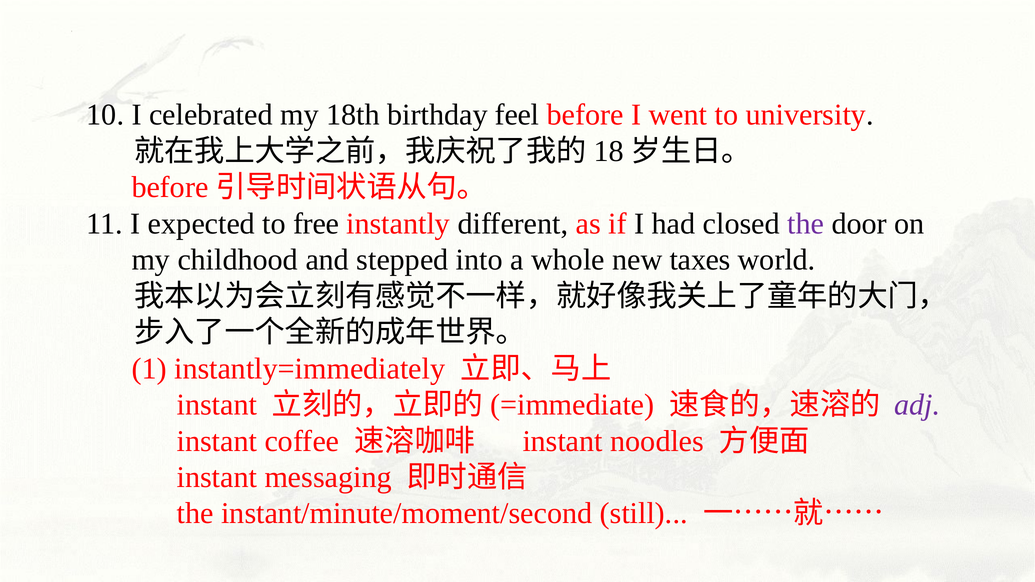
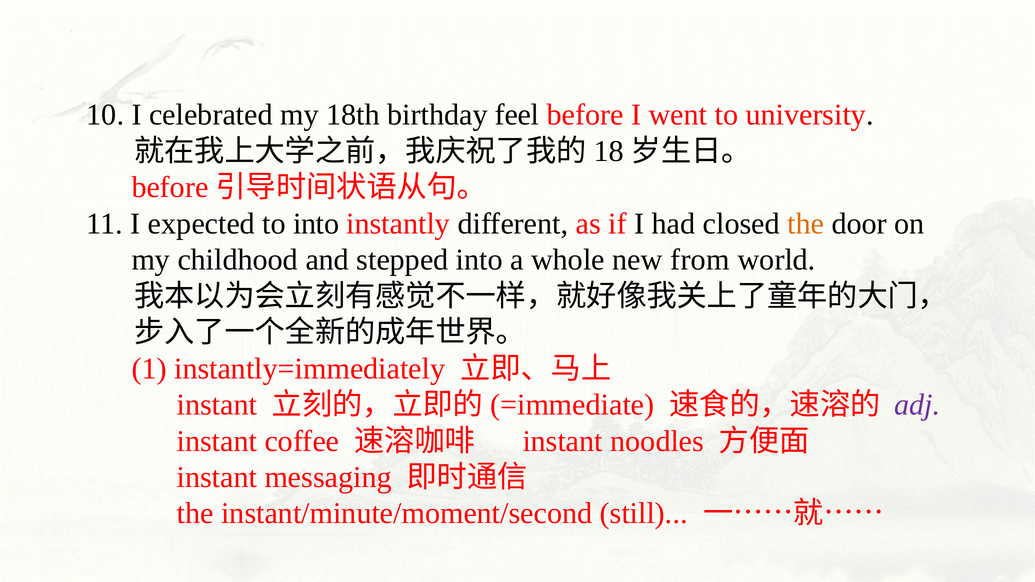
to free: free -> into (316, 224)
the colour: purple -> orange (806, 224)
taxes: taxes -> from (700, 260)
